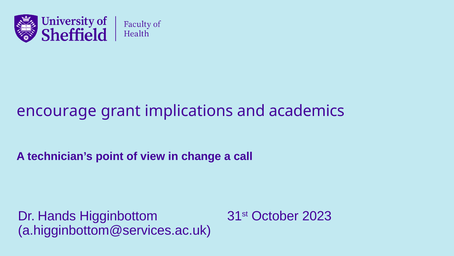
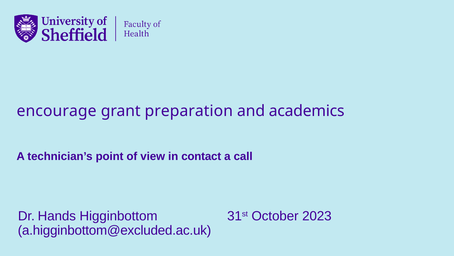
implications: implications -> preparation (189, 111)
change: change -> contact (201, 156)
a.higginbottom@services.ac.uk: a.higginbottom@services.ac.uk -> a.higginbottom@excluded.ac.uk (115, 230)
